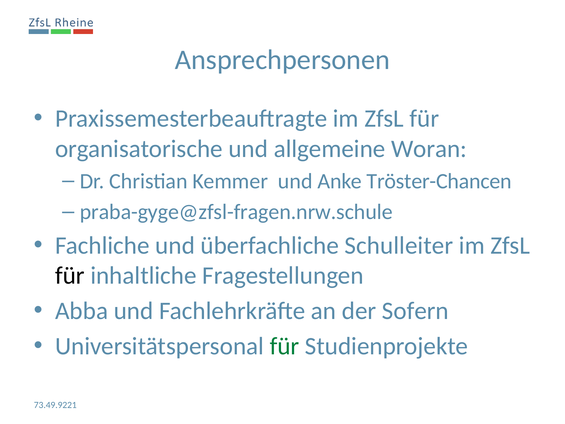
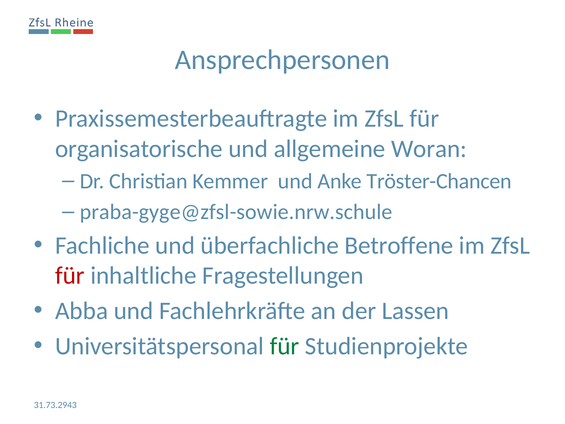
praba-gyge@zfsl-fragen.nrw.schule: praba-gyge@zfsl-fragen.nrw.schule -> praba-gyge@zfsl-sowie.nrw.schule (236, 212)
Schulleiter: Schulleiter -> Betroffene (399, 245)
für colour: black -> red (70, 276)
Sofern: Sofern -> Lassen (415, 311)
73.49.9221: 73.49.9221 -> 31.73.2943 (55, 405)
